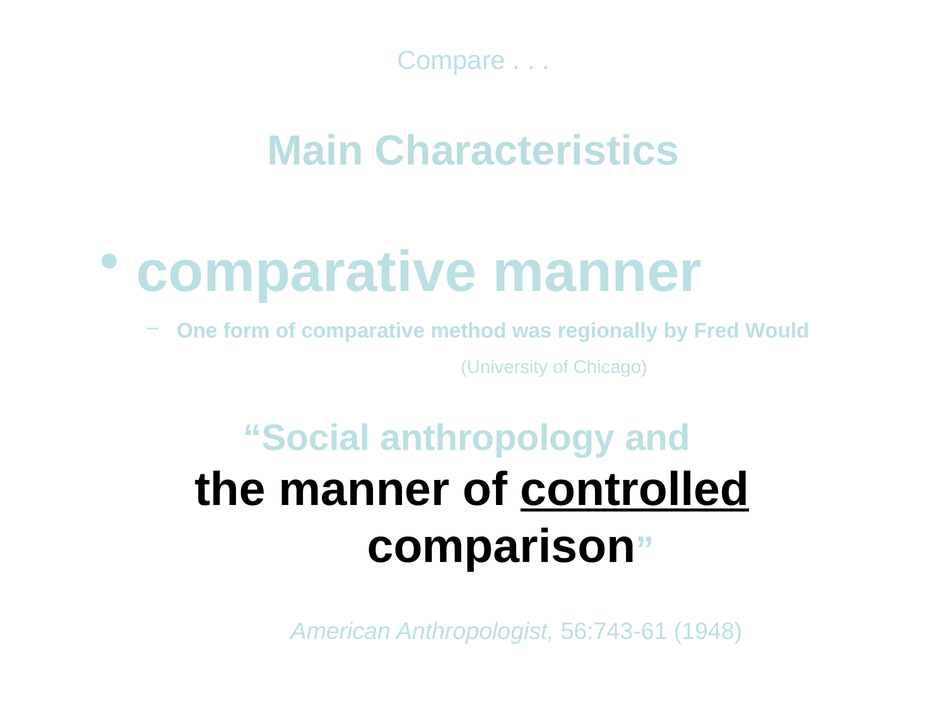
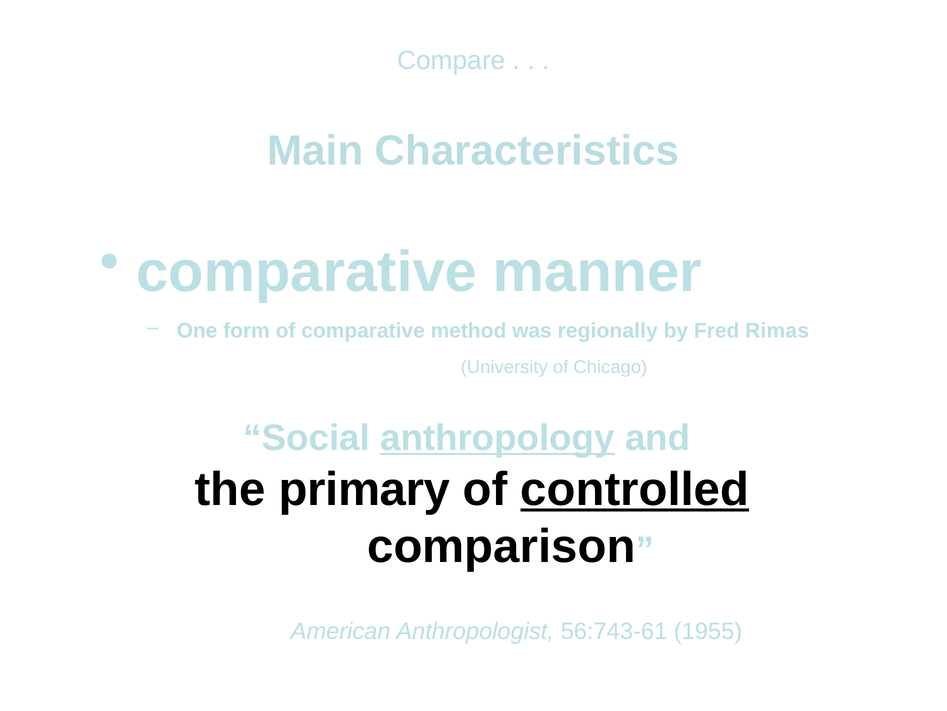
Would: Would -> Rimas (777, 331)
anthropology underline: none -> present (497, 438)
the manner: manner -> primary (364, 489)
1948: 1948 -> 1955 (708, 631)
